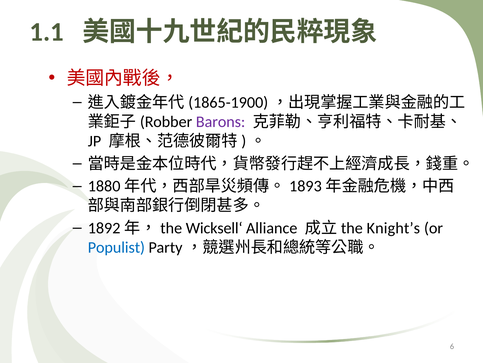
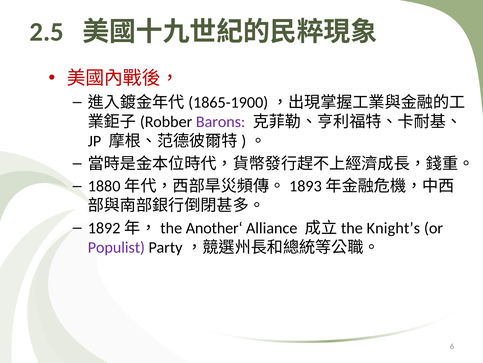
1.1: 1.1 -> 2.5 (47, 32)
Wicksell‘: Wicksell‘ -> Another‘ (214, 228)
Populist colour: blue -> purple (116, 247)
